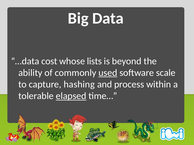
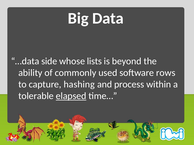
cost: cost -> side (49, 61)
used underline: present -> none (108, 73)
scale: scale -> rows (166, 73)
